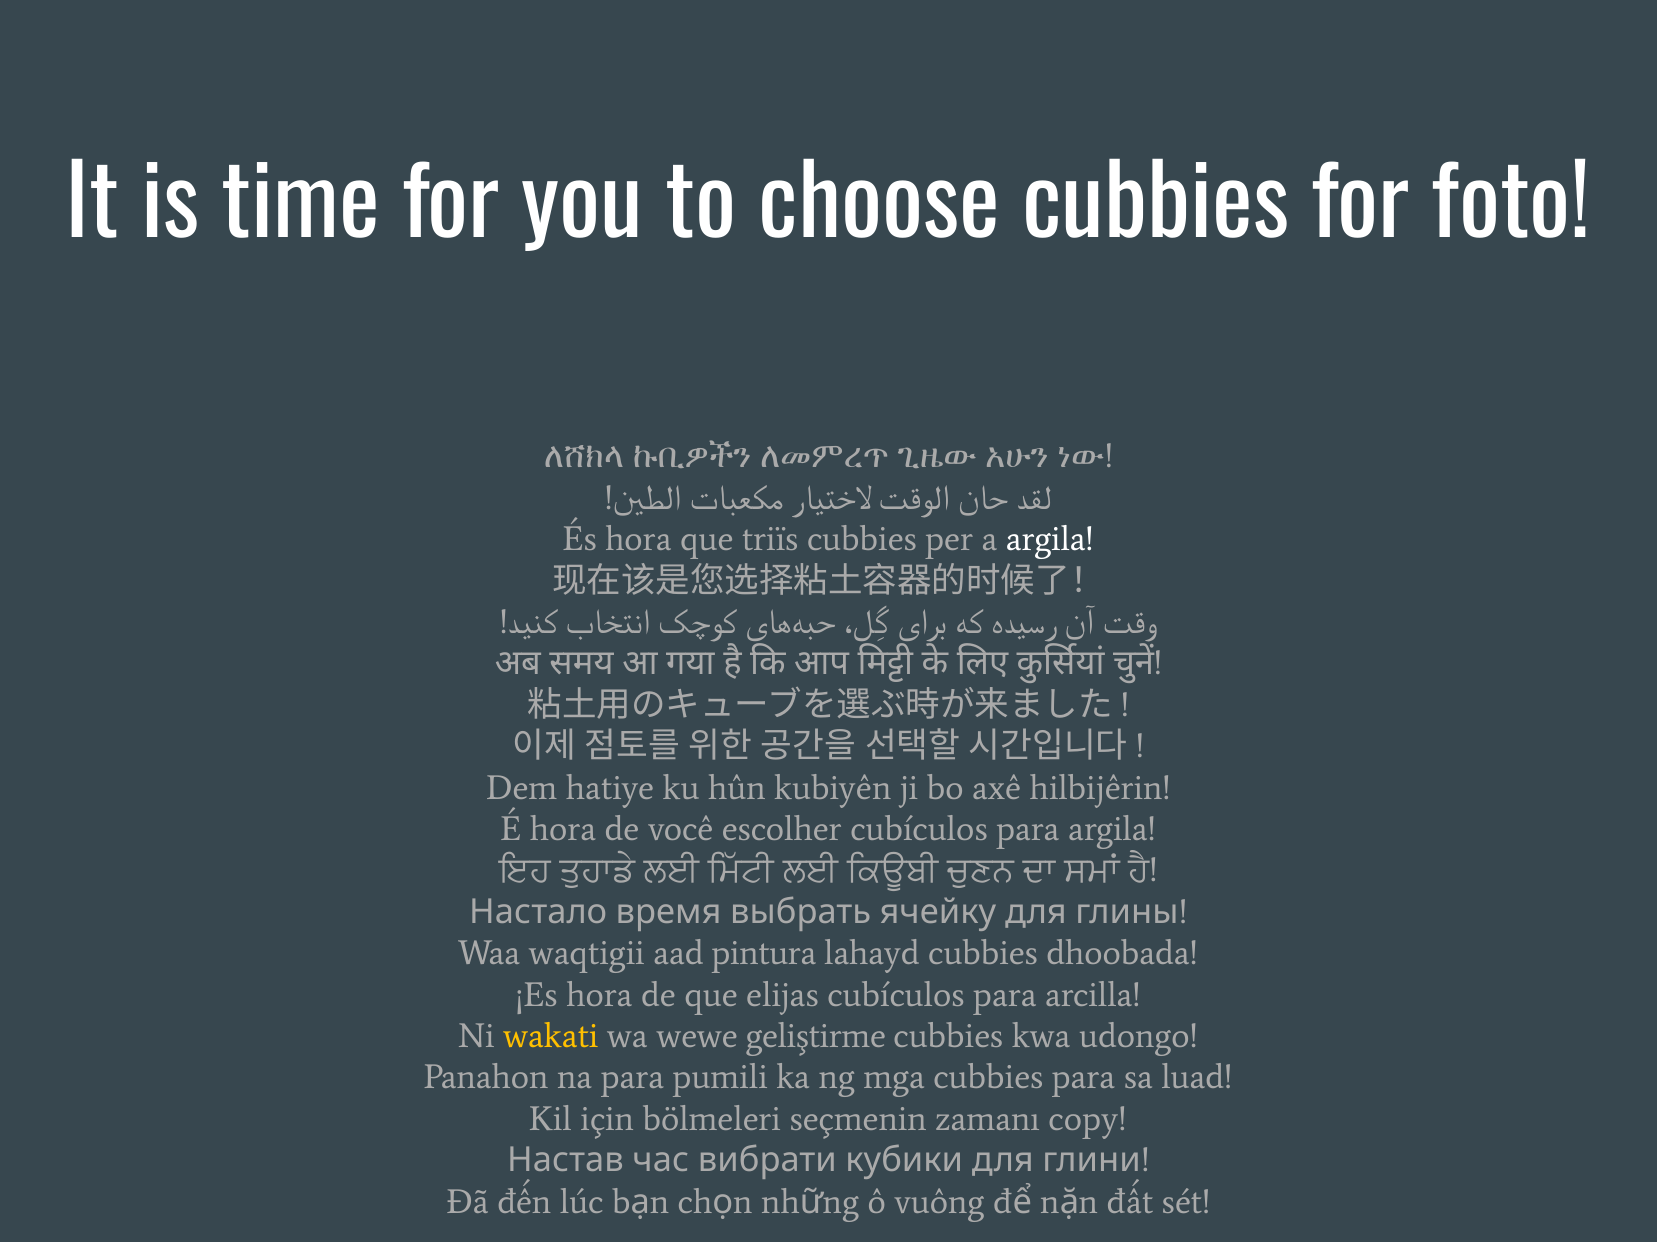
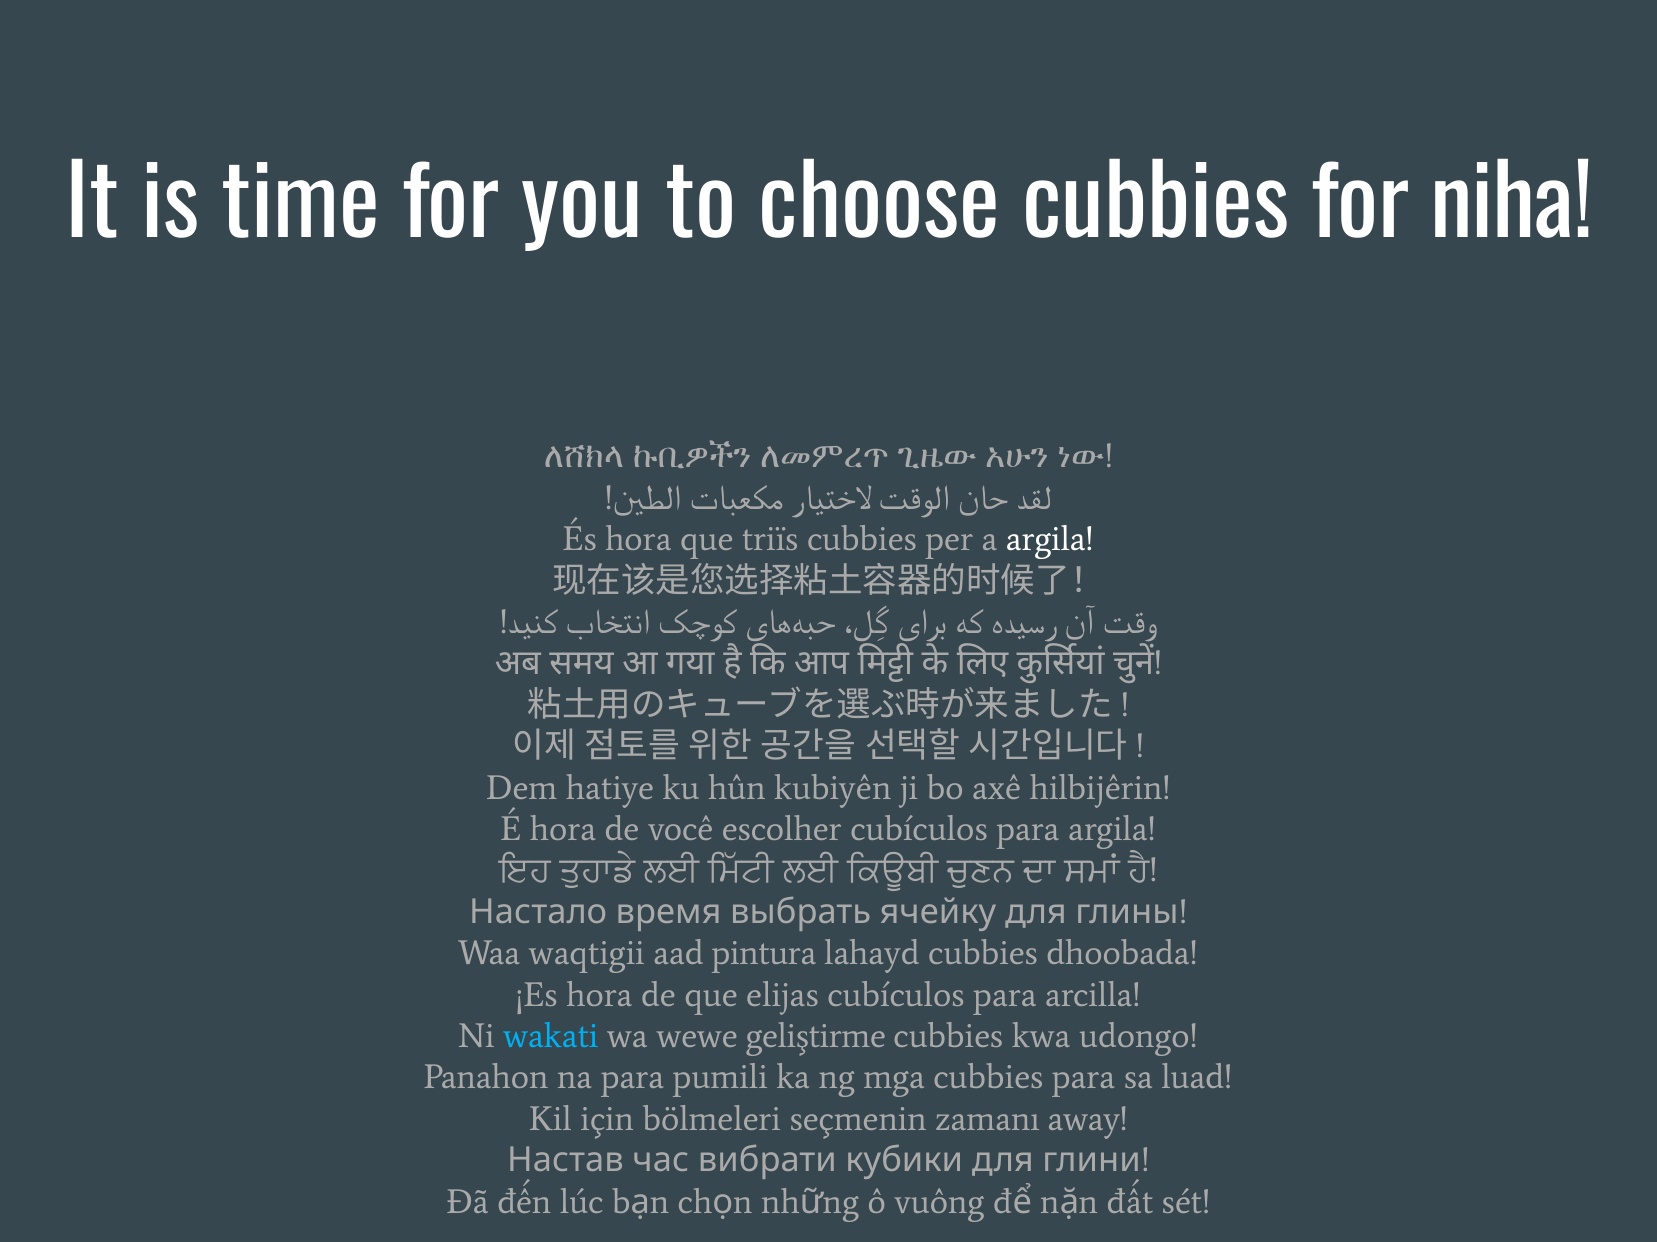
foto: foto -> niha (1512, 206)
wakati colour: yellow -> light blue (551, 1037)
copy: copy -> away (1088, 1120)
